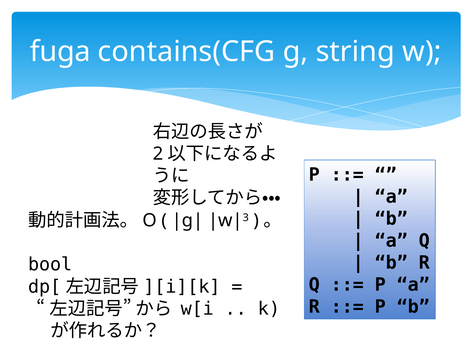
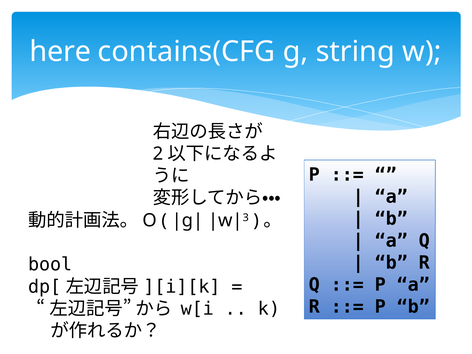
fuga: fuga -> here (60, 52)
